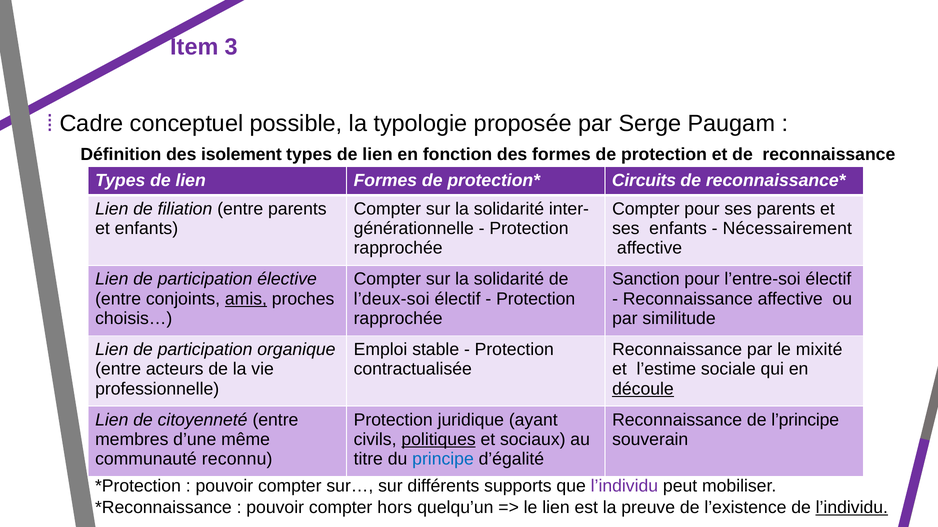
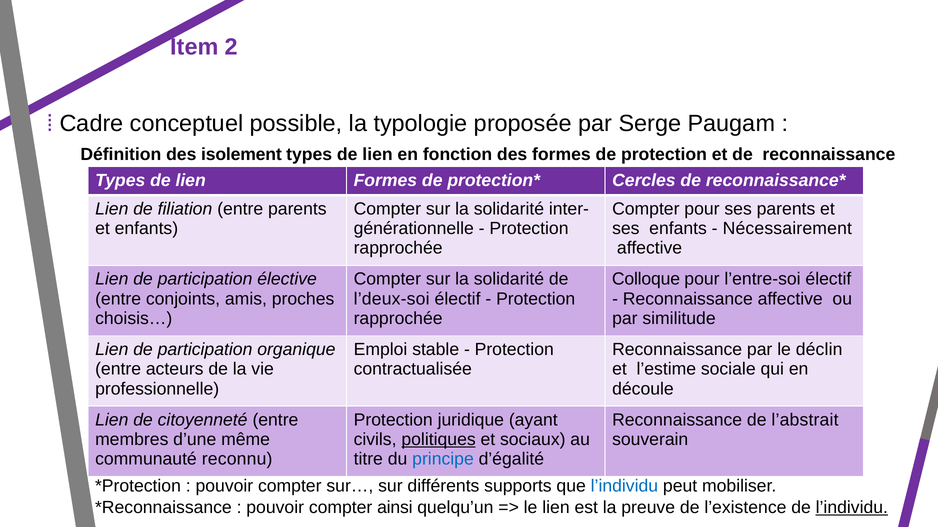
3: 3 -> 2 (231, 47)
Circuits: Circuits -> Cercles (644, 181)
Sanction: Sanction -> Colloque (646, 279)
amis underline: present -> none (246, 299)
mixité: mixité -> déclin (819, 350)
découle underline: present -> none (643, 389)
l’principe: l’principe -> l’abstrait (805, 420)
l’individu colour: purple -> blue (624, 487)
hors: hors -> ainsi (395, 508)
